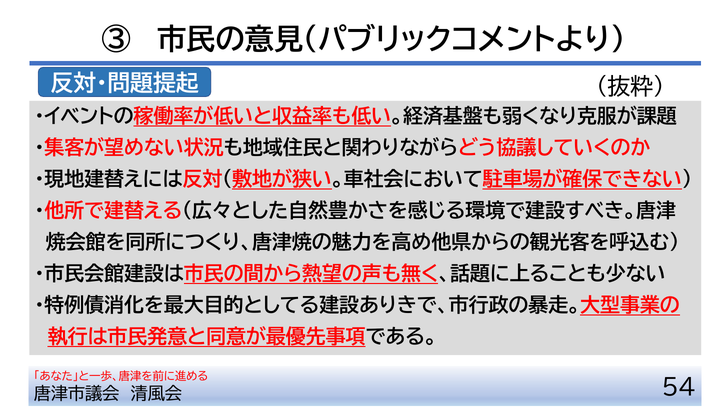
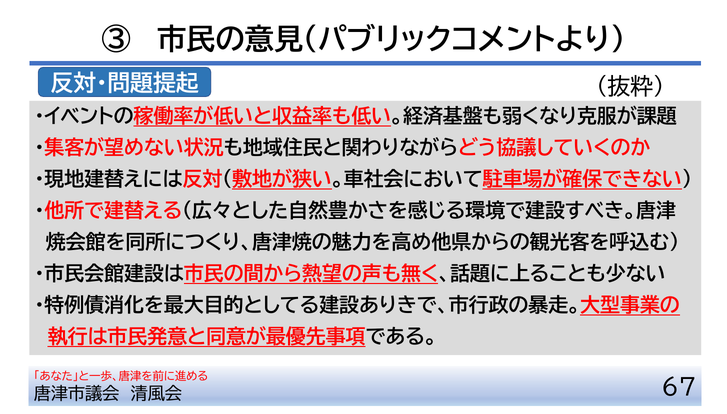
54: 54 -> 67 (679, 388)
